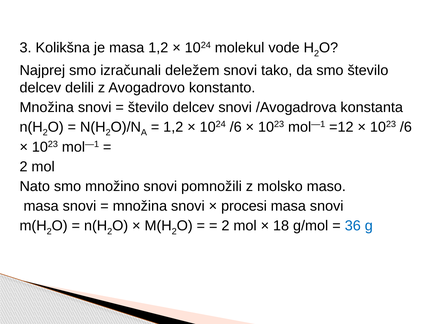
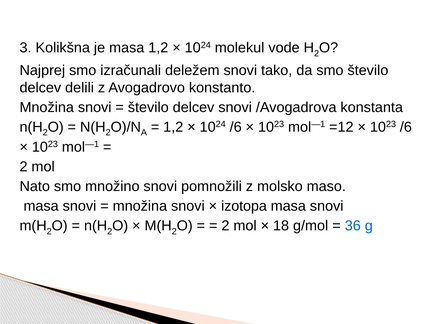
procesi: procesi -> izotopa (244, 206)
